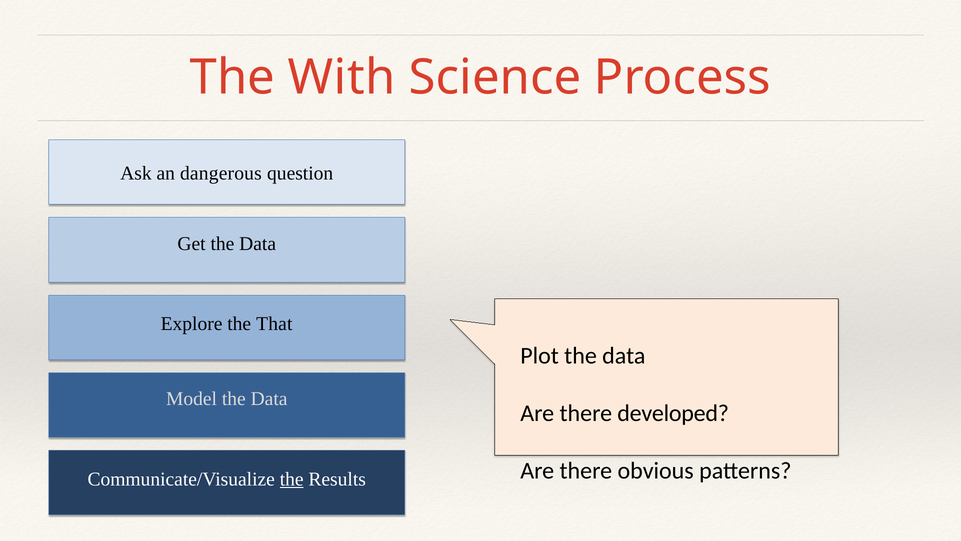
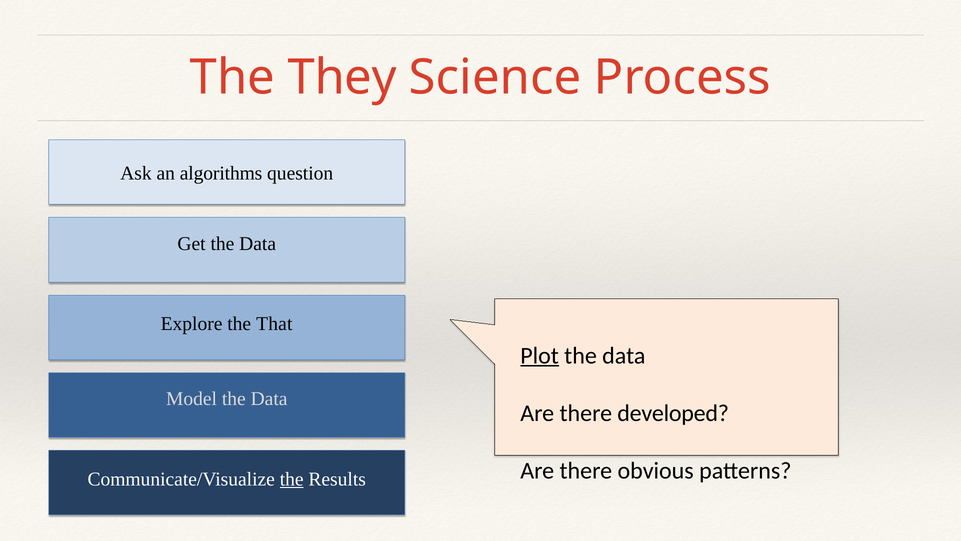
With: With -> They (342, 78)
dangerous: dangerous -> algorithms (221, 173)
Plot underline: none -> present (540, 355)
